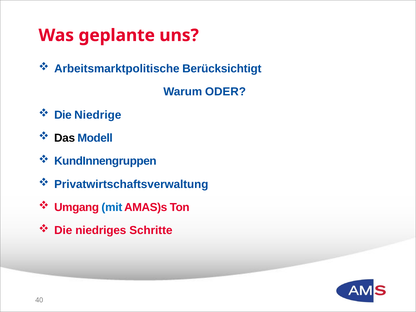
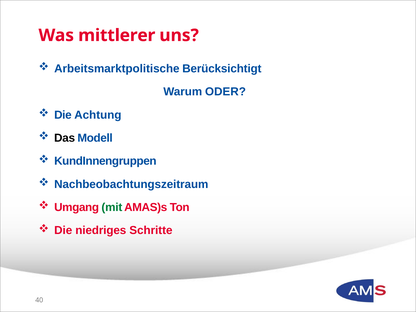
geplante: geplante -> mittlerer (117, 35)
Niedrige: Niedrige -> Achtung (98, 115)
Privatwirtschaftsverwaltung: Privatwirtschaftsverwaltung -> Nachbeobachtungszeitraum (131, 184)
mit colour: blue -> green (112, 207)
